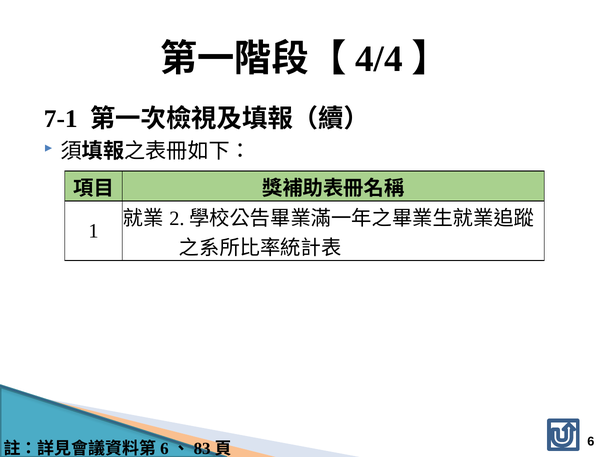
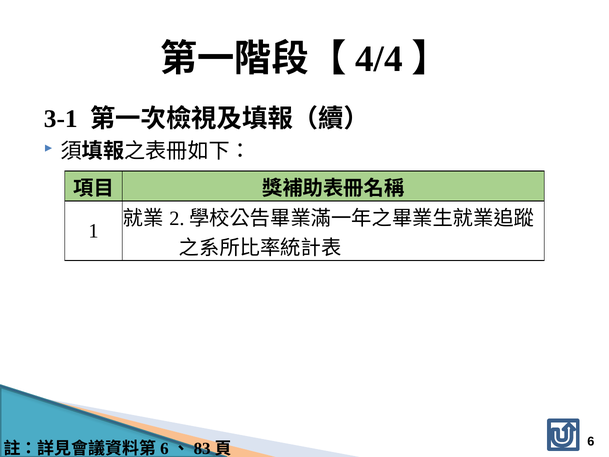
7-1: 7-1 -> 3-1 (61, 119)
